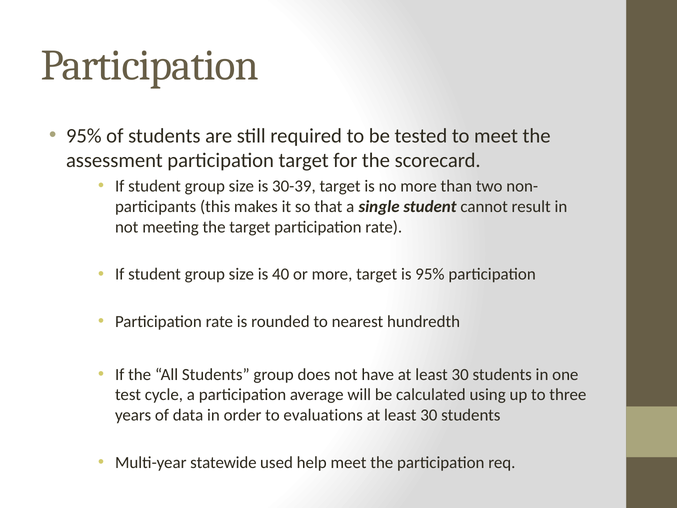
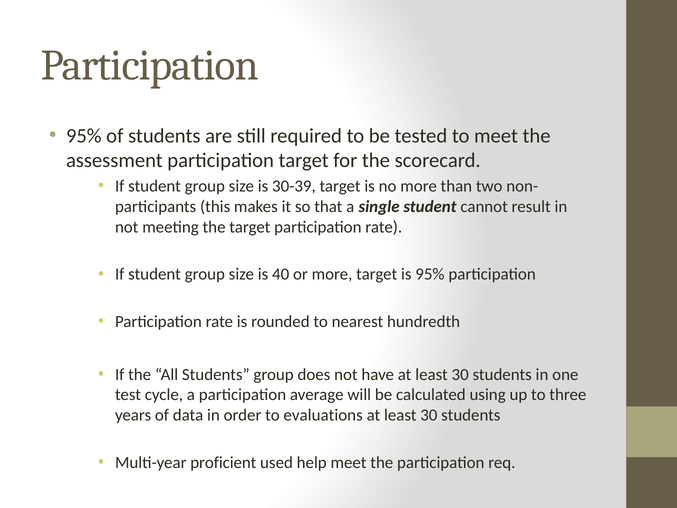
statewide: statewide -> proficient (223, 462)
